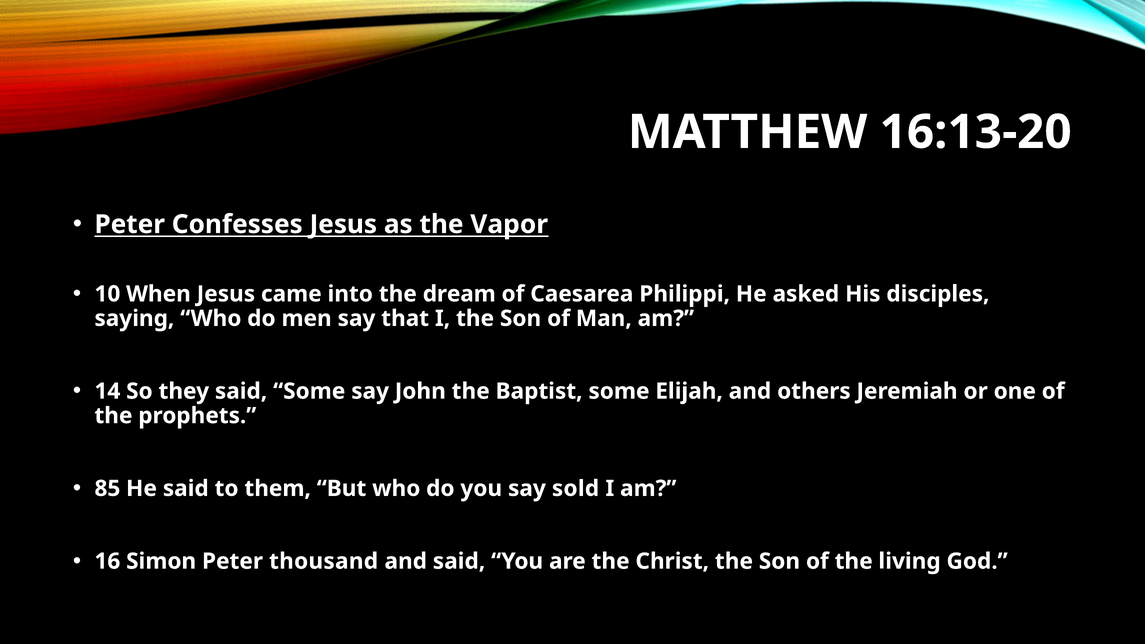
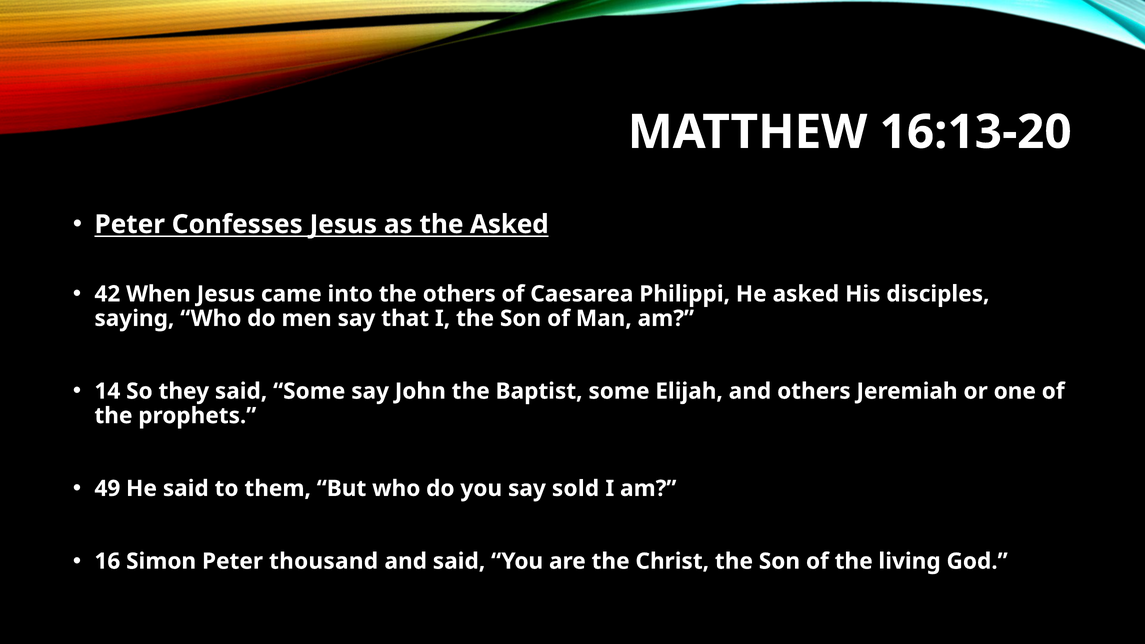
the Vapor: Vapor -> Asked (509, 224)
10: 10 -> 42 (107, 294)
the dream: dream -> others (459, 294)
85: 85 -> 49 (107, 489)
